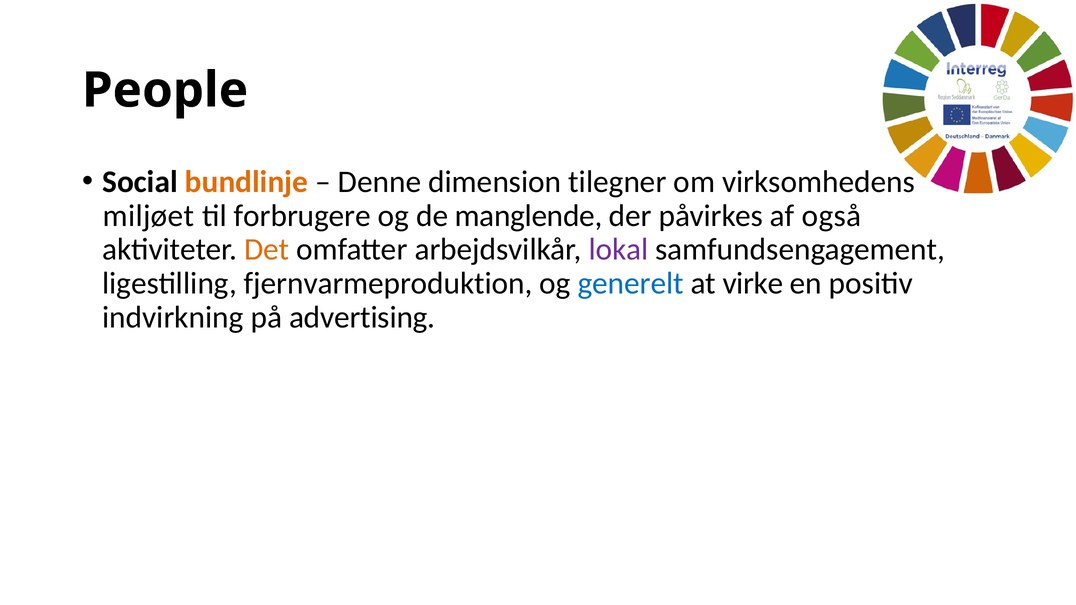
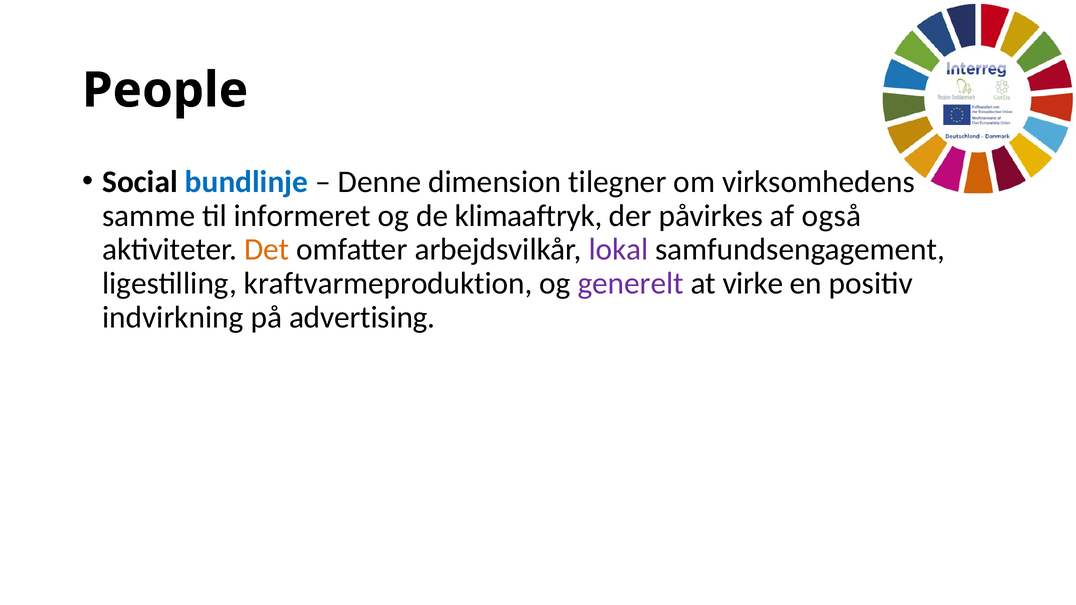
bundlinje colour: orange -> blue (247, 182)
miljøet: miljøet -> samme (149, 216)
forbrugere: forbrugere -> informeret (302, 216)
manglende: manglende -> klimaaftryk (529, 216)
fjernvarmeproduktion: fjernvarmeproduktion -> kraftvarmeproduktion (388, 284)
generelt colour: blue -> purple (631, 284)
